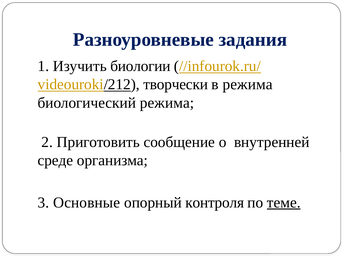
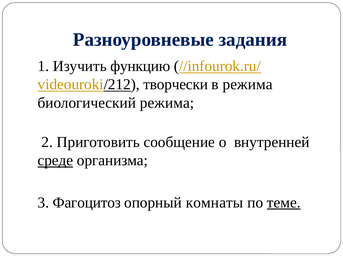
биологии: биологии -> функцию (140, 66)
среде underline: none -> present (55, 161)
Основные: Основные -> Фагоцитоз (87, 203)
контроля: контроля -> комнаты (215, 203)
